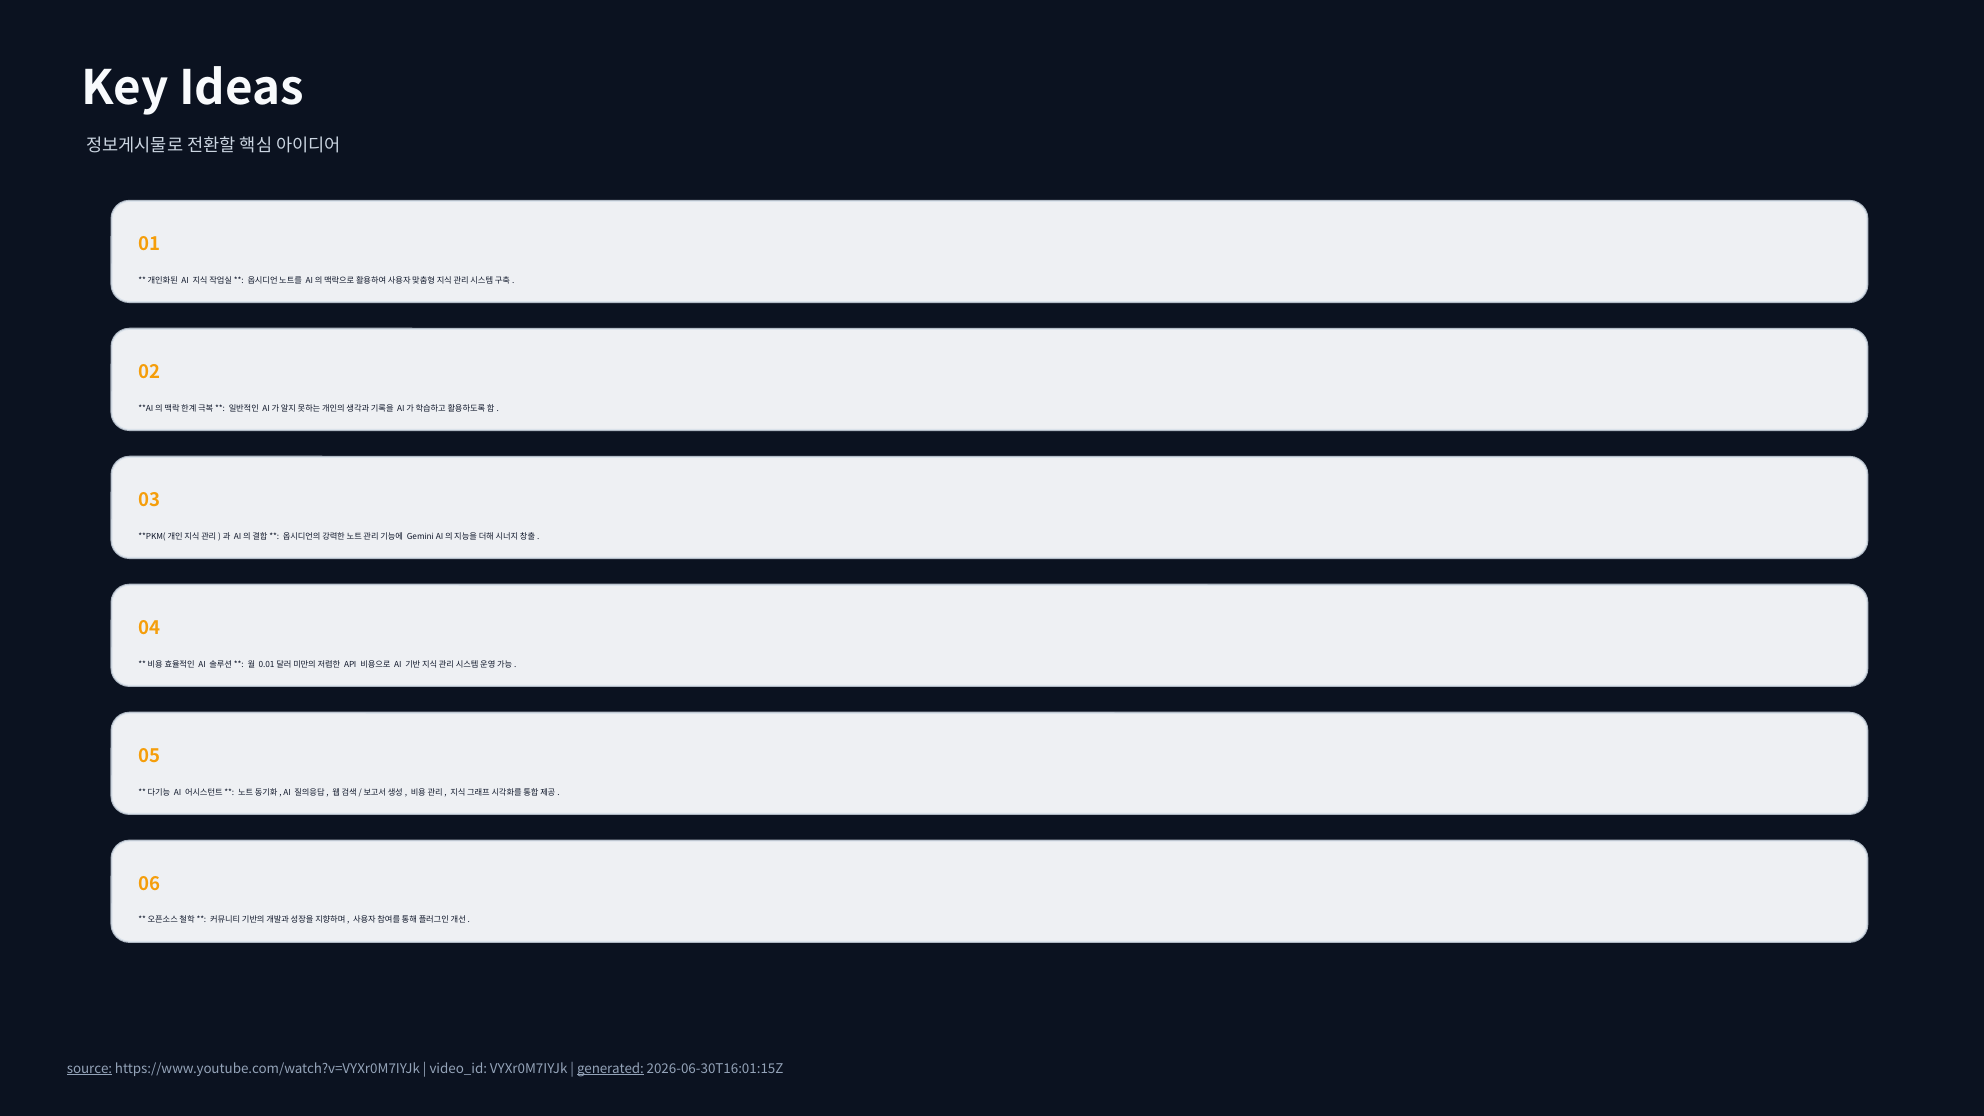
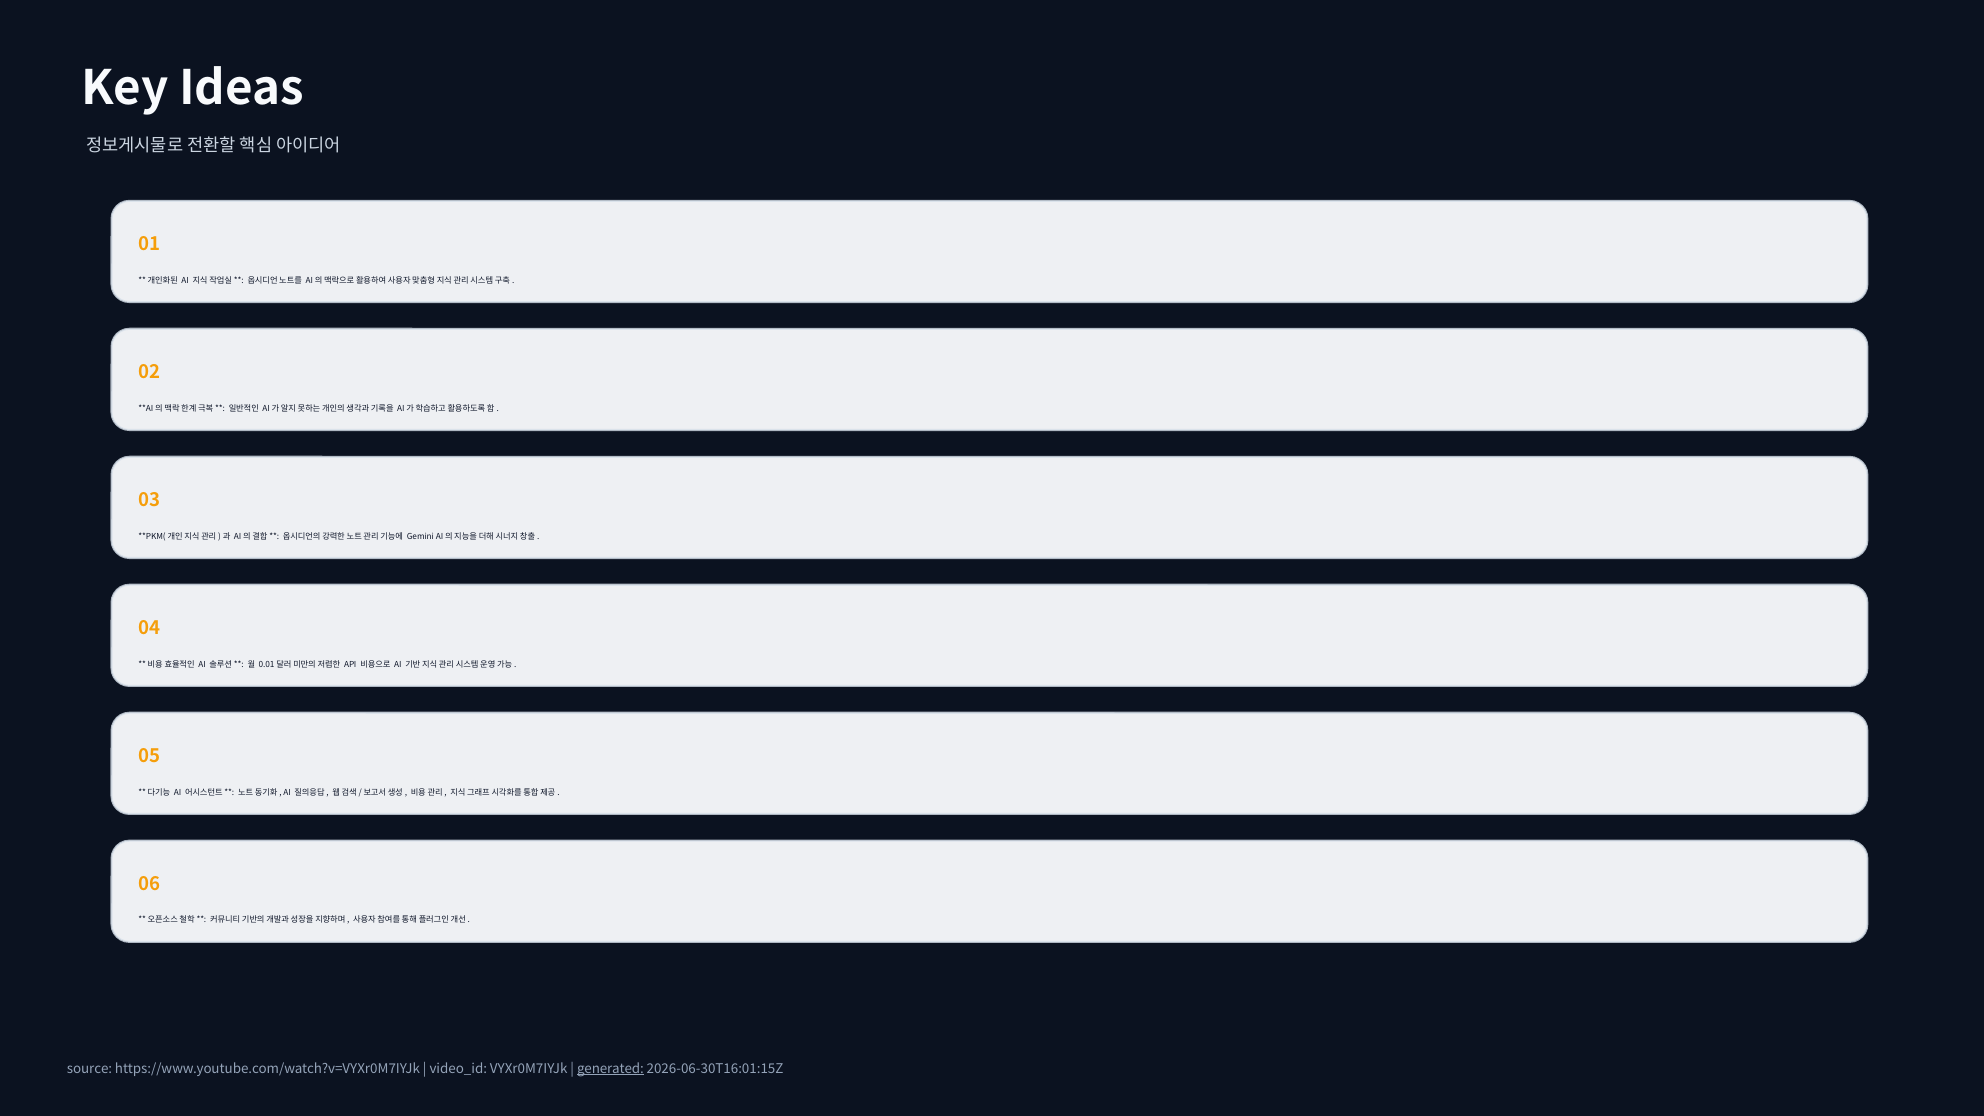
source underline: present -> none (89, 1069)
